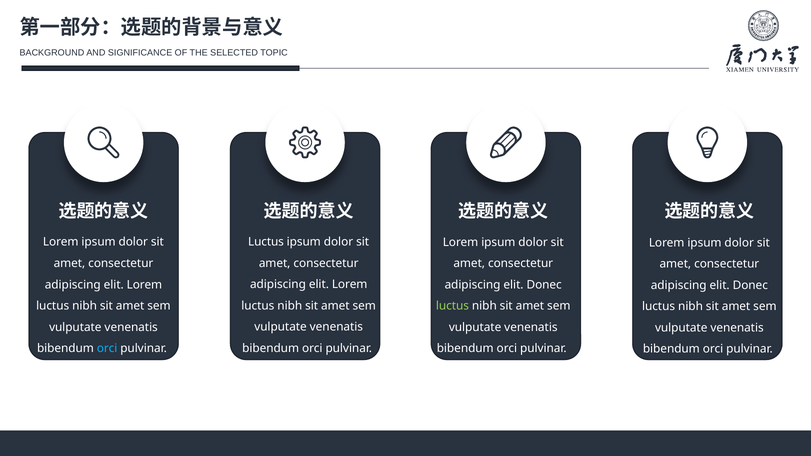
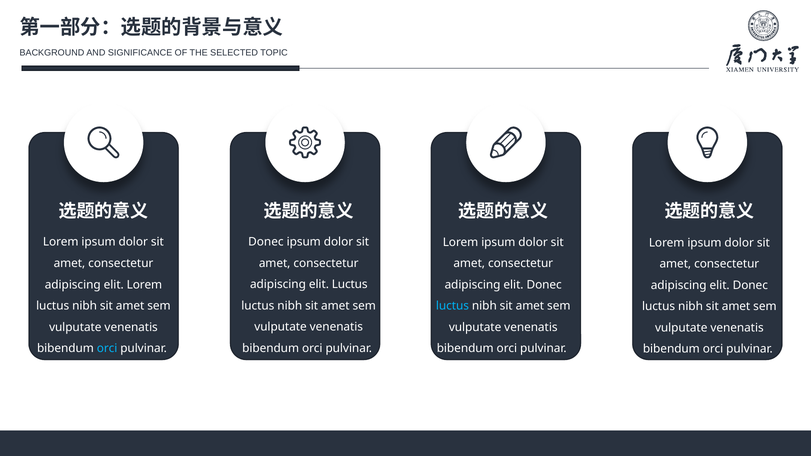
Luctus: Luctus -> Donec (266, 242)
Lorem: Lorem -> Luctus (350, 285)
luctus colour: light green -> light blue (452, 306)
